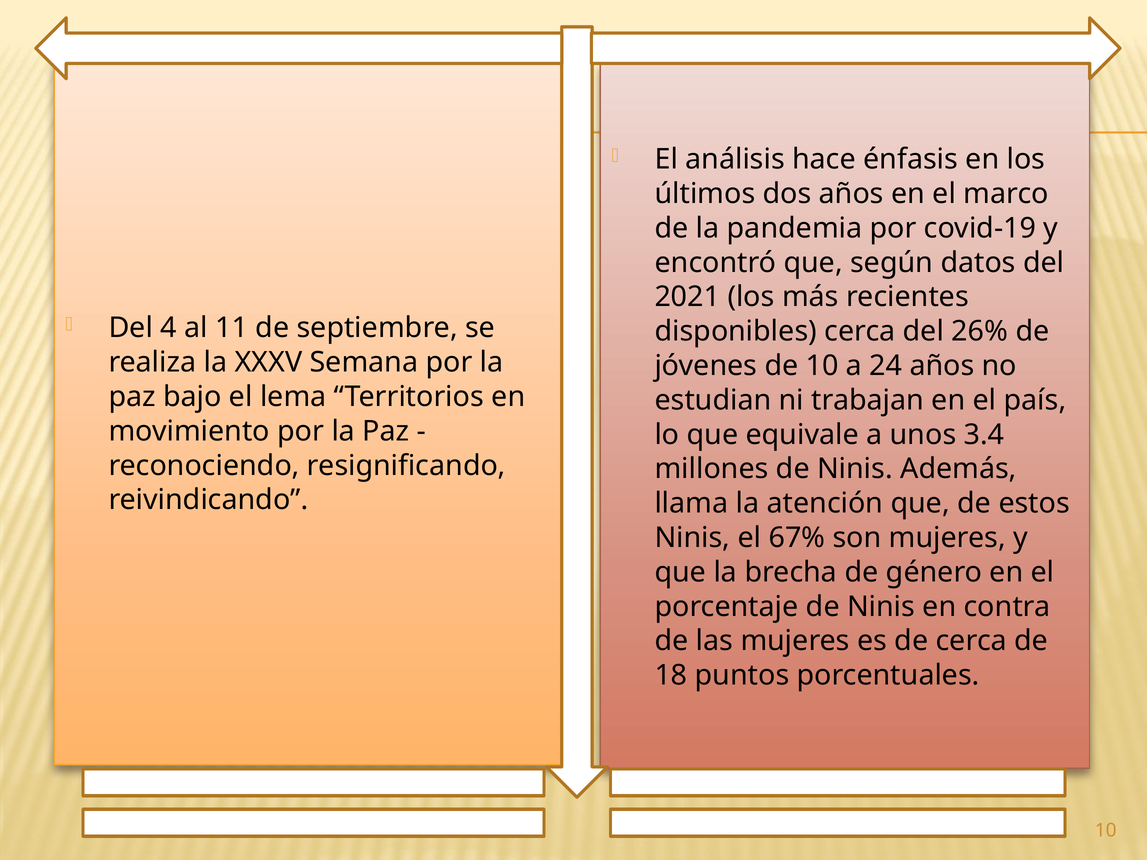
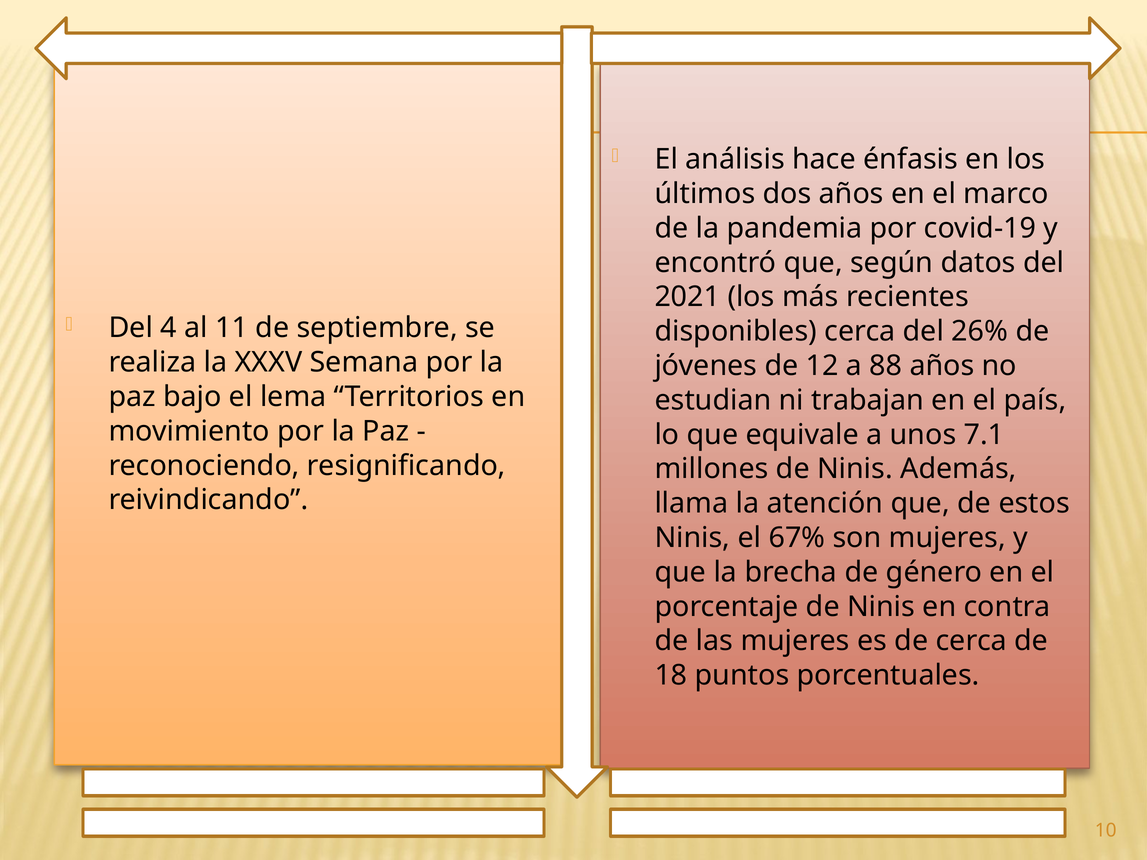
de 10: 10 -> 12 (822, 366)
24: 24 -> 88 (886, 366)
3.4: 3.4 -> 7.1 (984, 435)
